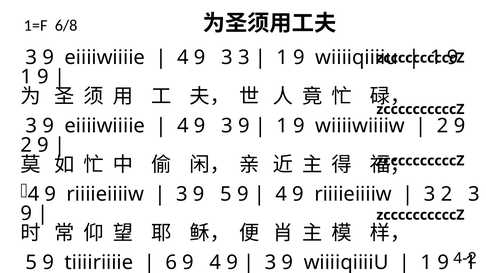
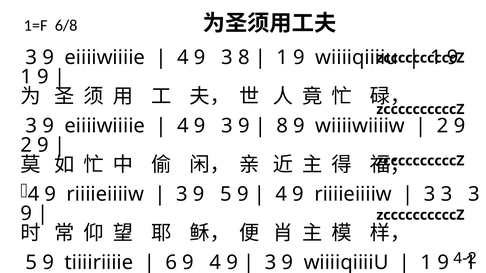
3 3: 3 -> 8 (244, 58)
1: 1 -> 8 (282, 126)
2: 2 -> 3 (446, 194)
